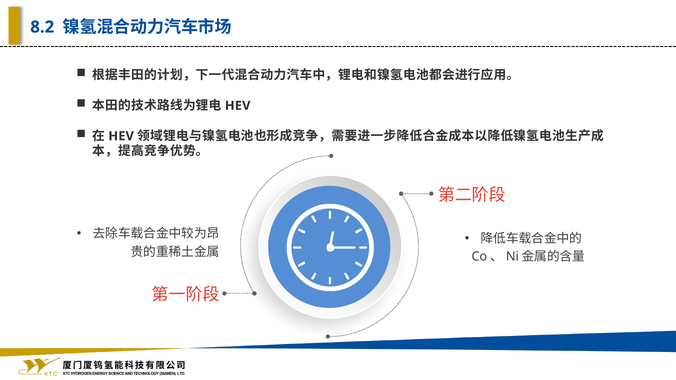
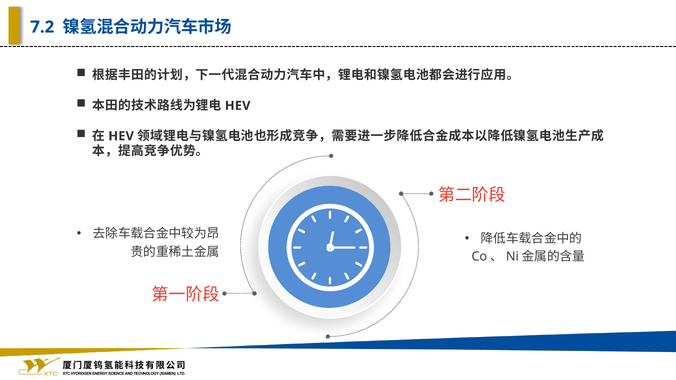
8.2: 8.2 -> 7.2 (42, 27)
